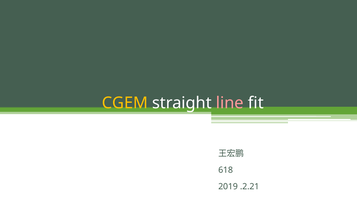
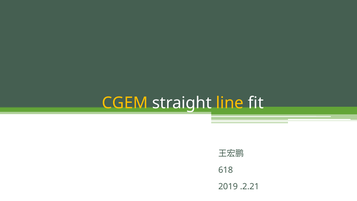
line colour: pink -> yellow (230, 103)
